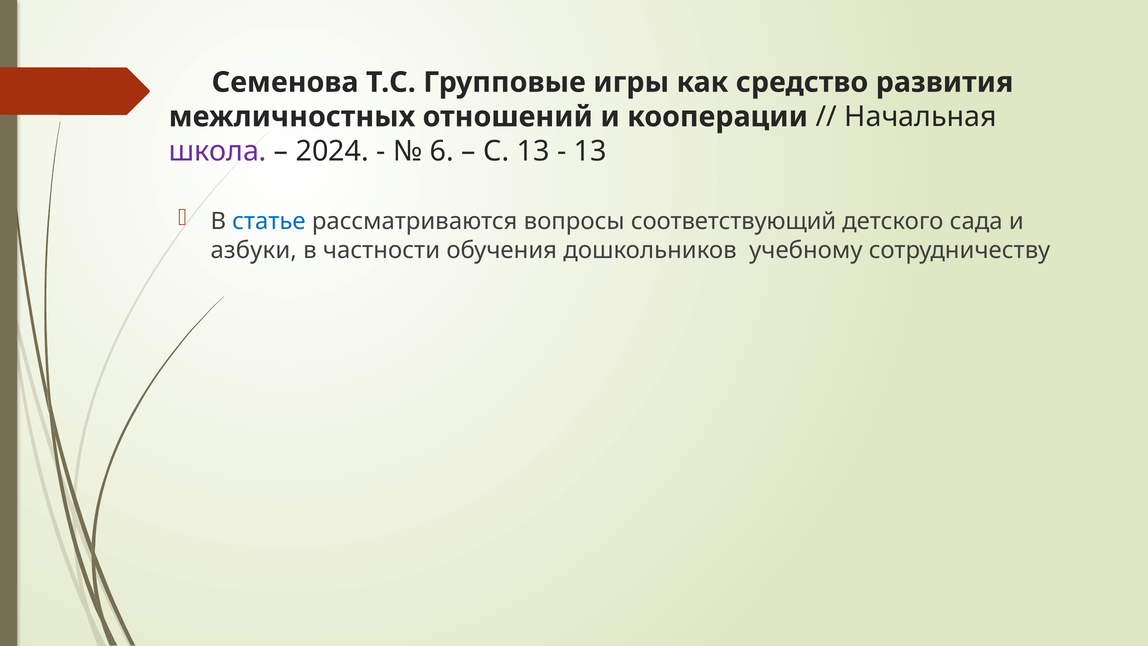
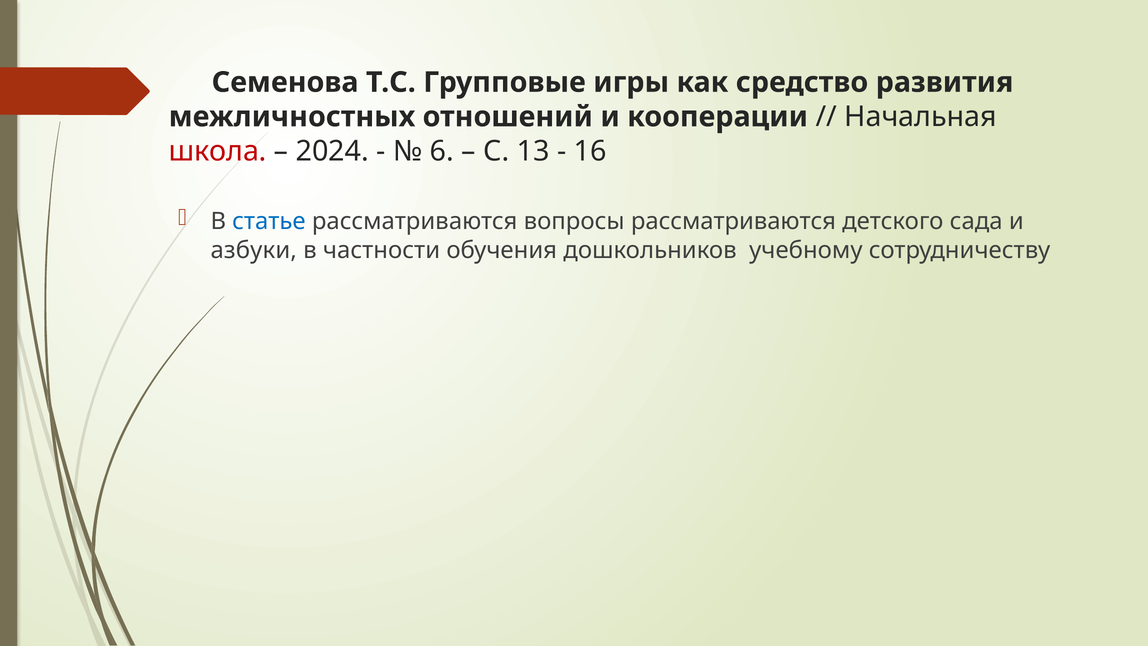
школа colour: purple -> red (218, 151)
13: 13 -> 16 (590, 151)
вопросы соответствующий: соответствующий -> рассматриваются (734, 221)
